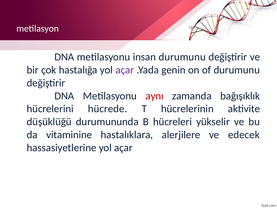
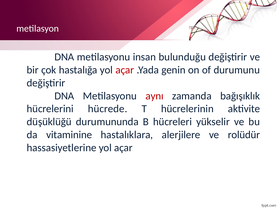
insan durumunu: durumunu -> bulunduğu (182, 57)
açar colour: purple -> red (125, 70)
edecek: edecek -> rolüdür (244, 135)
